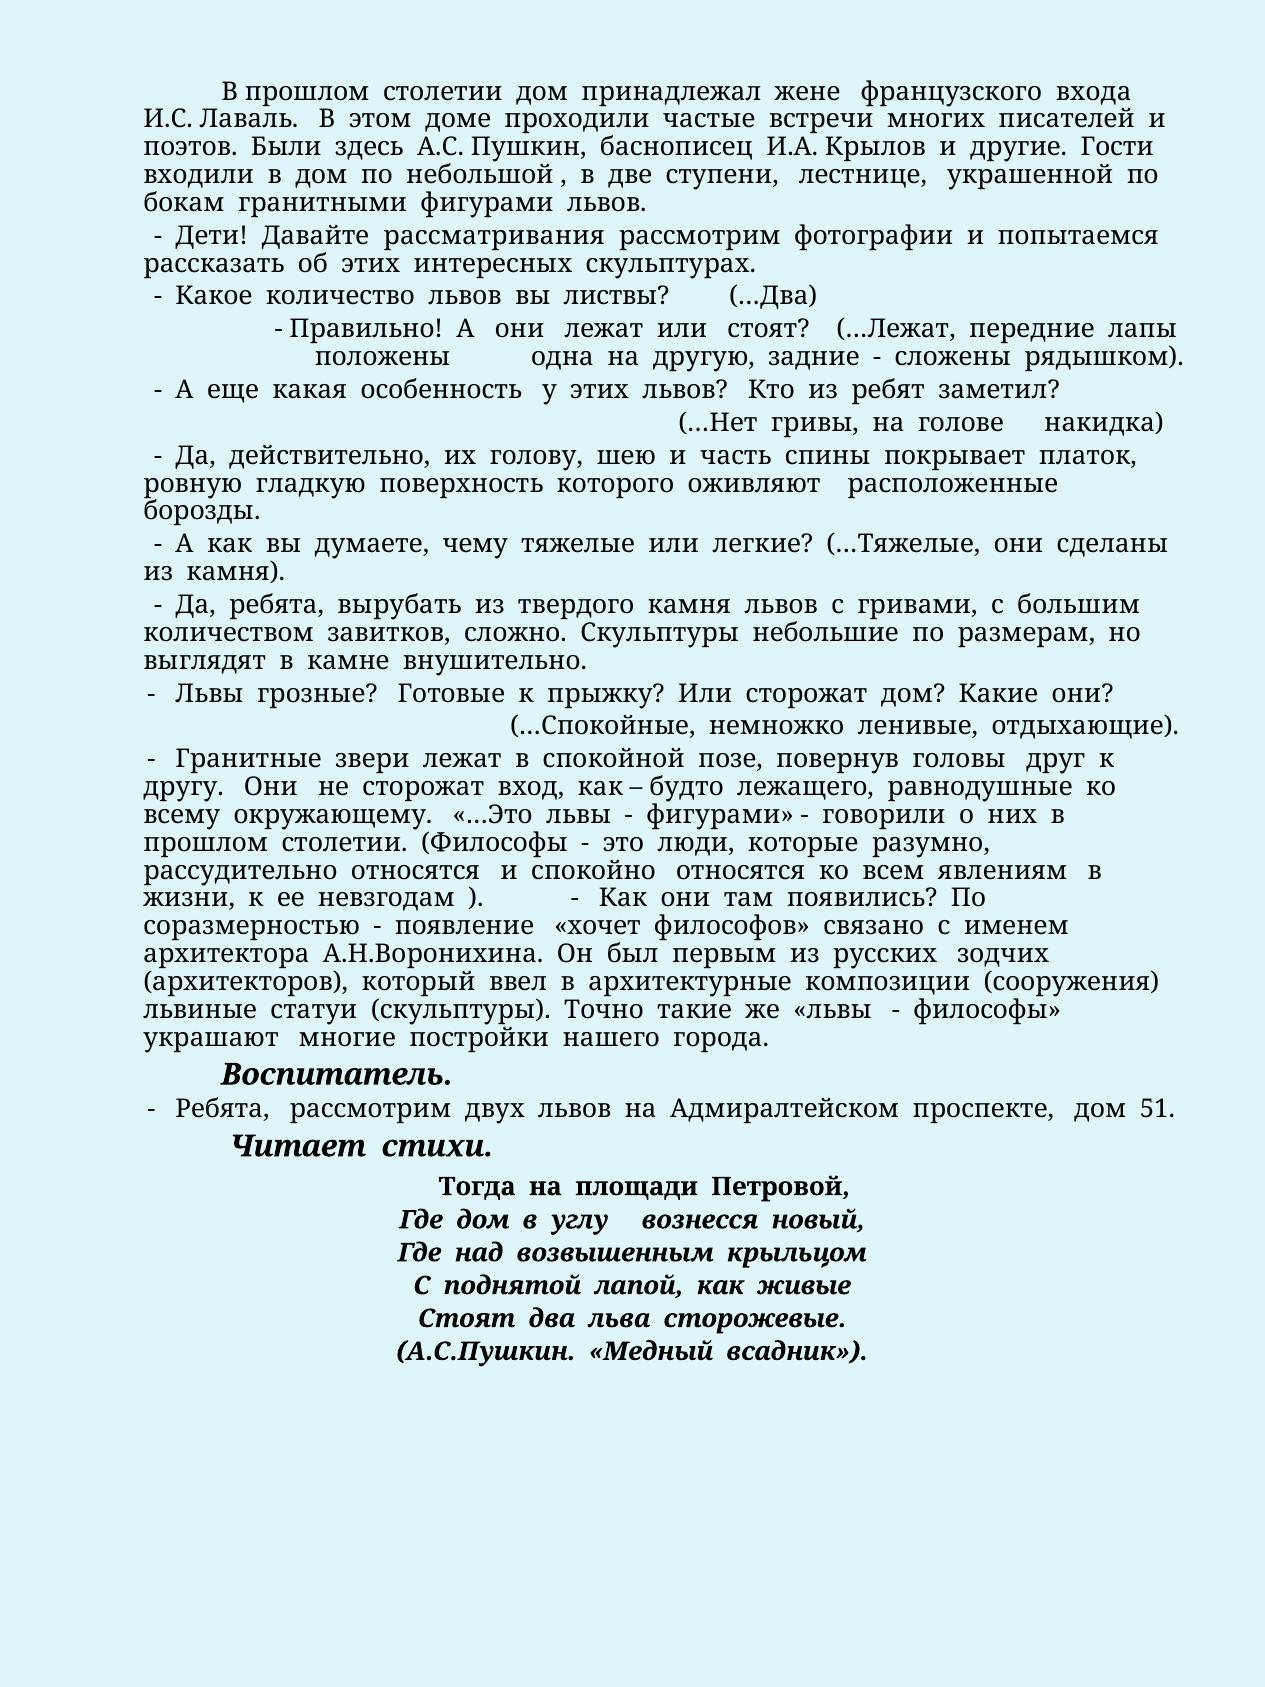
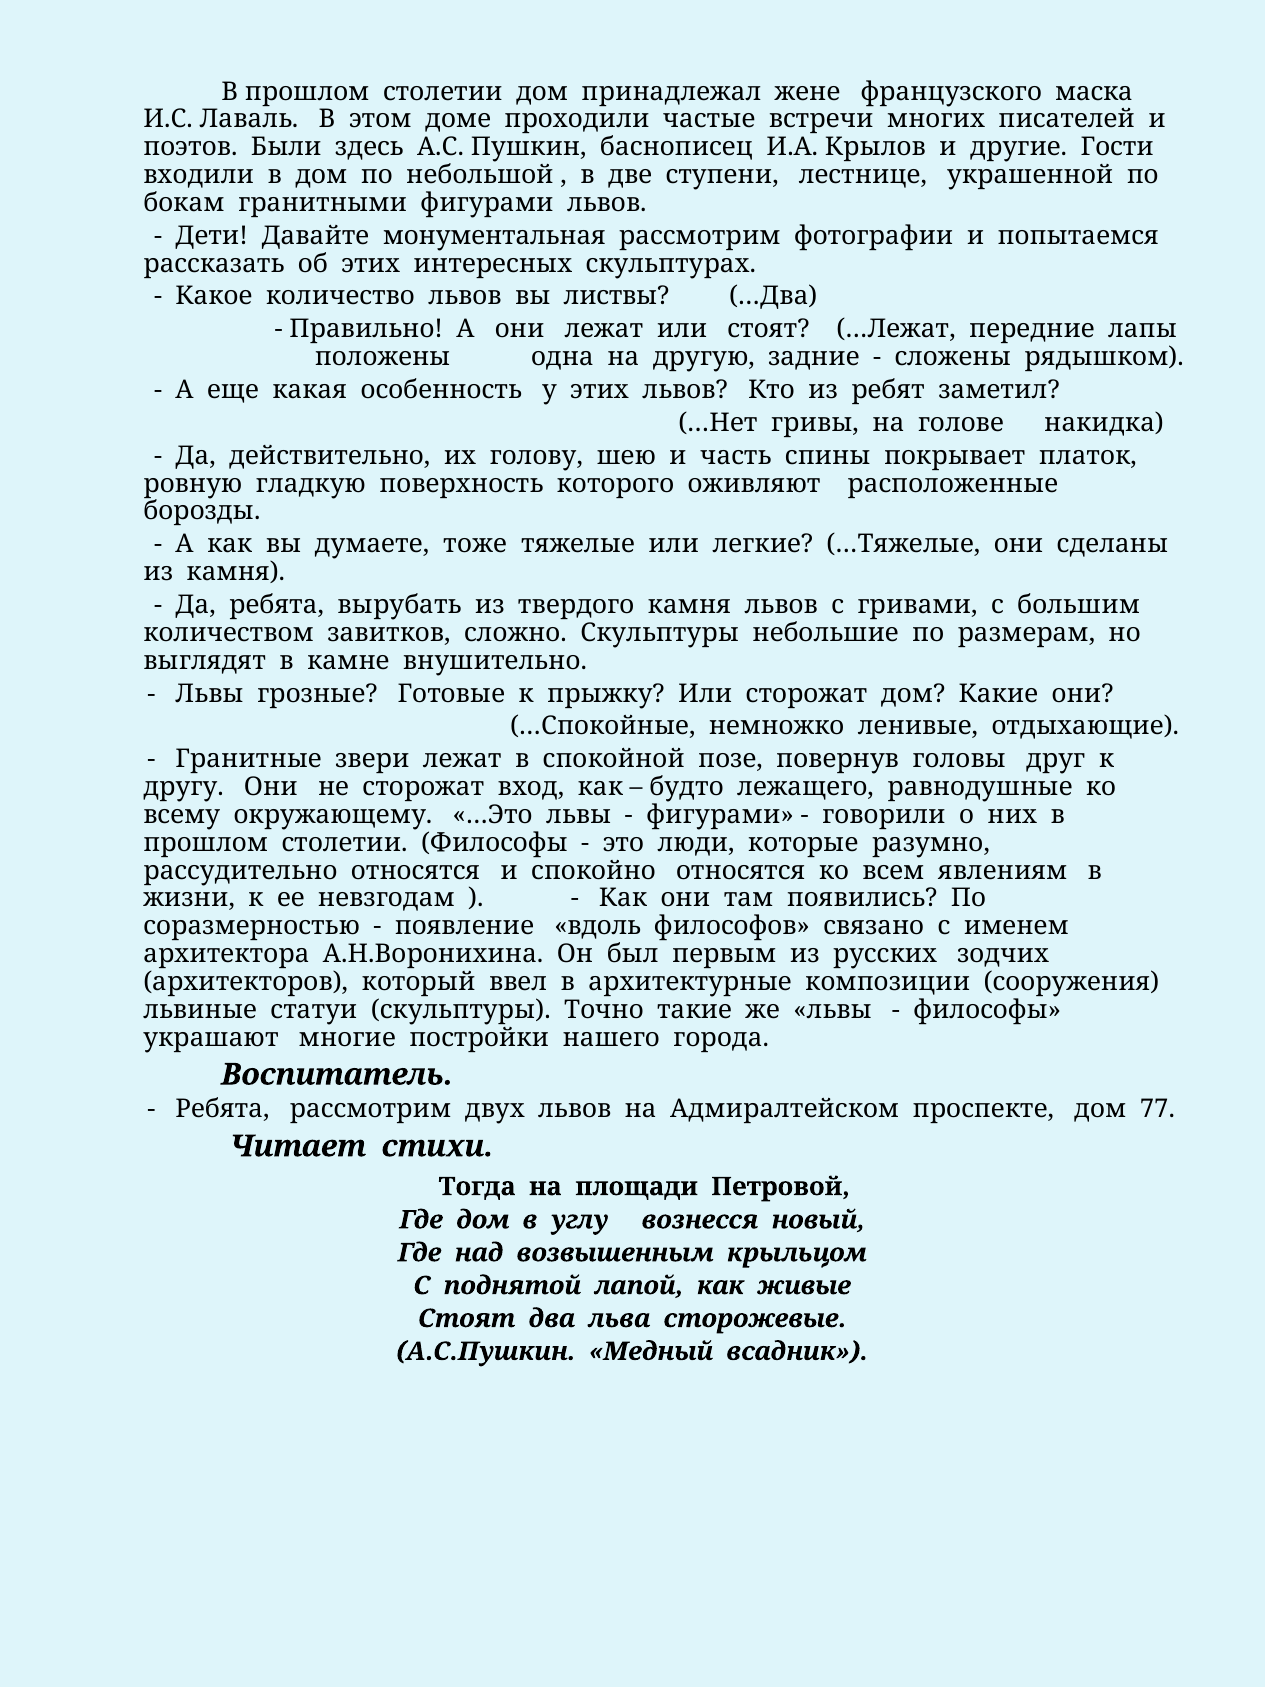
входа: входа -> маска (1094, 92)
рассматривания: рассматривания -> монументальная (494, 236)
чему: чему -> тоже (475, 544)
хочет: хочет -> вдоль (598, 926)
51: 51 -> 77 (1157, 1109)
